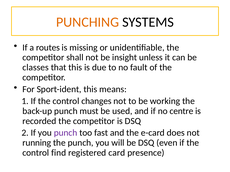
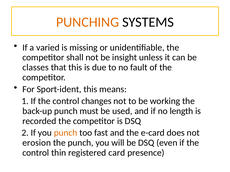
routes: routes -> varied (48, 48)
centre: centre -> length (181, 111)
punch colour: purple -> orange (66, 133)
running: running -> erosion (37, 143)
find: find -> thin (59, 153)
